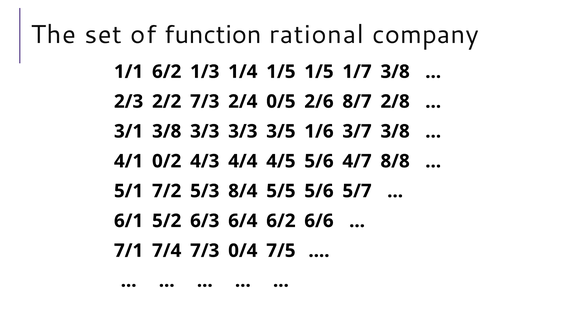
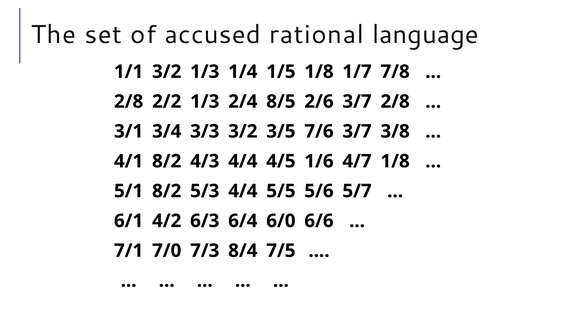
function: function -> accused (213, 35)
company: company -> language (425, 35)
1/1 6/2: 6/2 -> 3/2 (167, 72)
1/5 1/5: 1/5 -> 1/8 (319, 72)
1/7 3/8: 3/8 -> 7/8 (395, 72)
2/3: 2/3 -> 2/8 (129, 102)
2/2 7/3: 7/3 -> 1/3 (205, 102)
0/5: 0/5 -> 8/5 (281, 102)
2/6 8/7: 8/7 -> 3/7 (357, 102)
3/1 3/8: 3/8 -> 3/4 (167, 131)
3/3 3/3: 3/3 -> 3/2 (243, 131)
1/6: 1/6 -> 7/6 (319, 131)
4/1 0/2: 0/2 -> 8/2 (167, 161)
4/5 5/6: 5/6 -> 1/6 (319, 161)
4/7 8/8: 8/8 -> 1/8 (395, 161)
5/1 7/2: 7/2 -> 8/2 (167, 191)
5/3 8/4: 8/4 -> 4/4 (243, 191)
5/2: 5/2 -> 4/2 (167, 221)
6/4 6/2: 6/2 -> 6/0 (281, 221)
7/4: 7/4 -> 7/0 (167, 251)
0/4: 0/4 -> 8/4 (243, 251)
